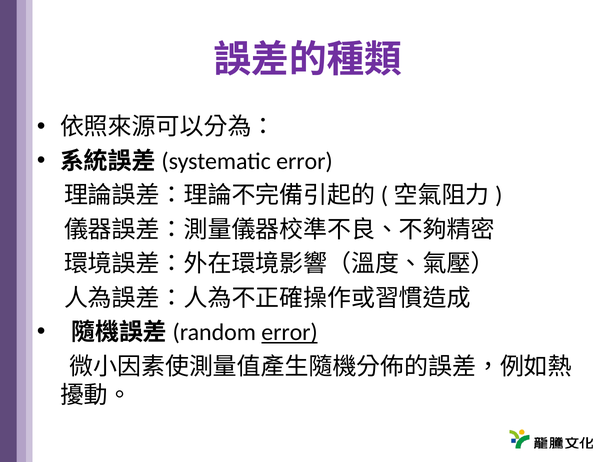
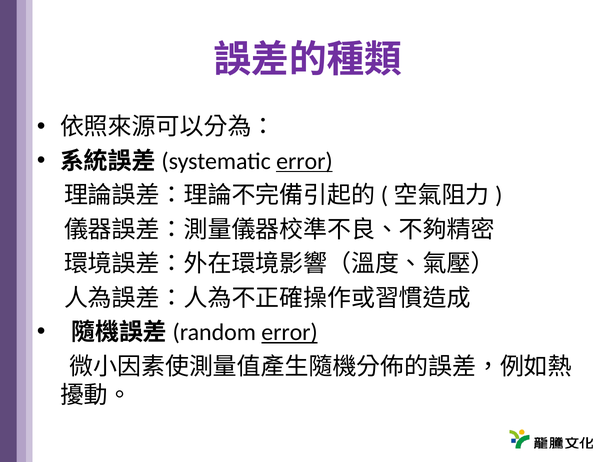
error underline: none -> present (304, 161)
